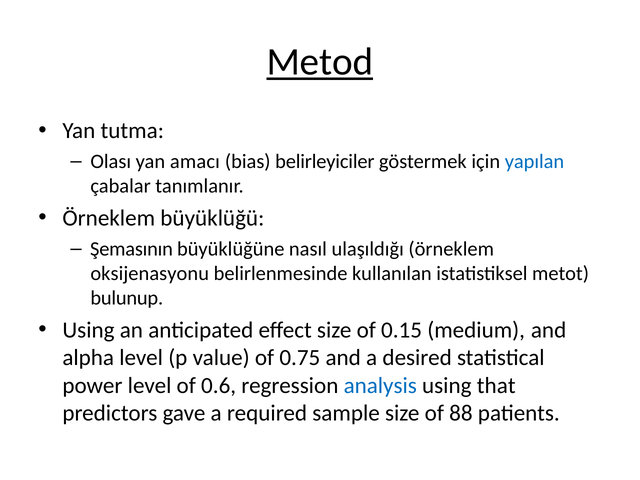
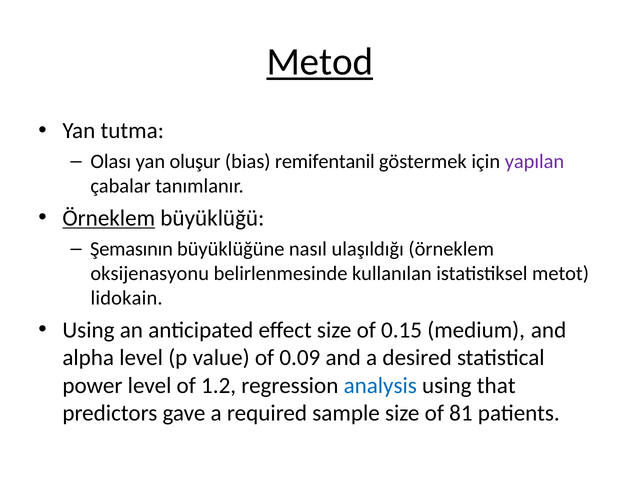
amacı: amacı -> oluşur (195, 162)
belirleyiciler: belirleyiciler -> remifentanil (325, 162)
yapılan colour: blue -> purple (534, 162)
Örneklem underline: none -> present (109, 218)
bulunup: bulunup -> lidokain (127, 298)
0.75: 0.75 -> 0.09 (300, 358)
0.6: 0.6 -> 1.2 (219, 385)
88: 88 -> 81 (461, 413)
